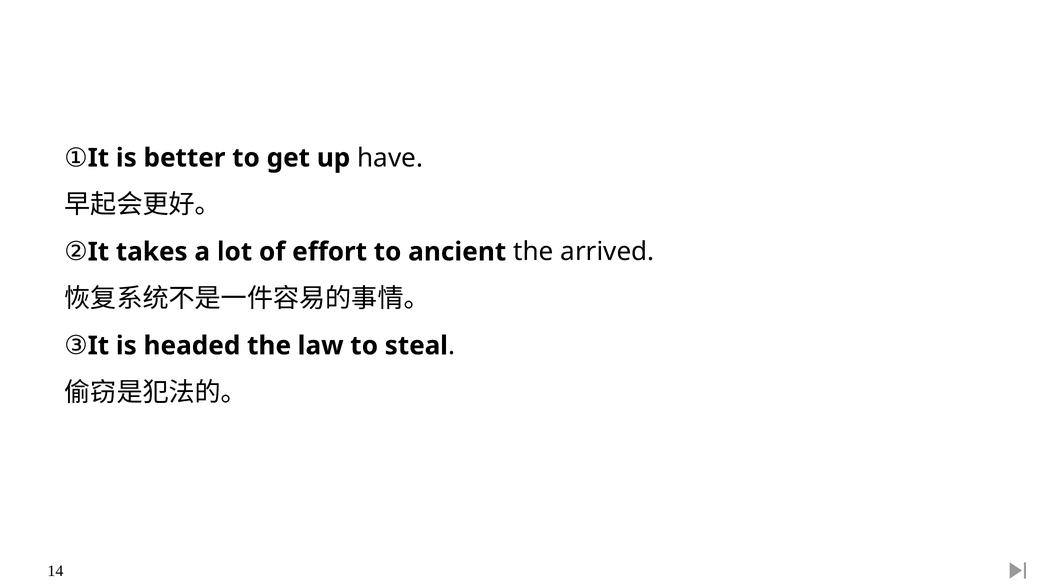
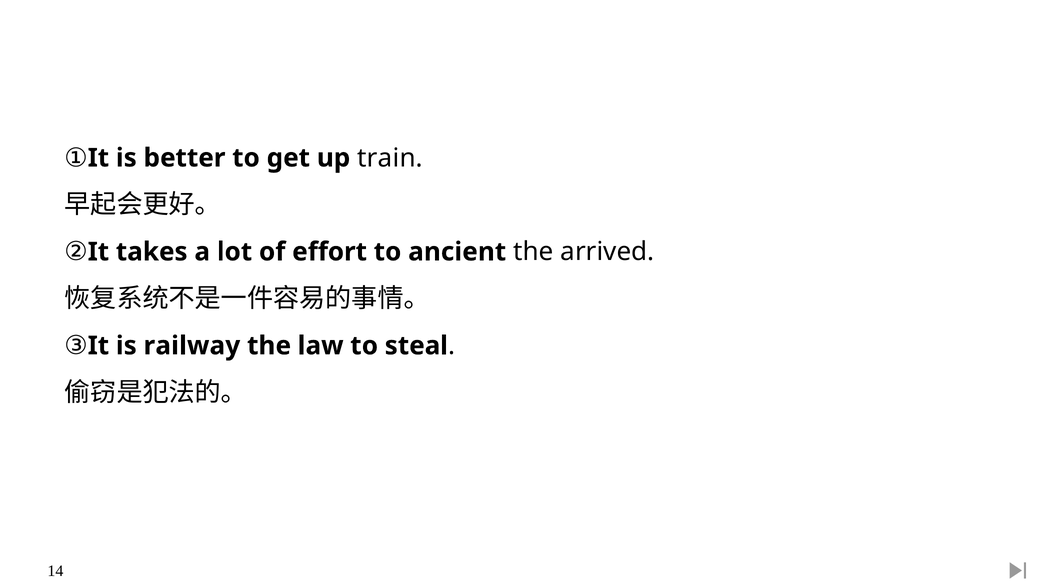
have: have -> train (390, 158)
headed: headed -> railway (192, 346)
